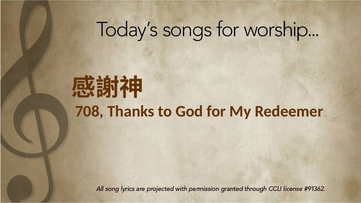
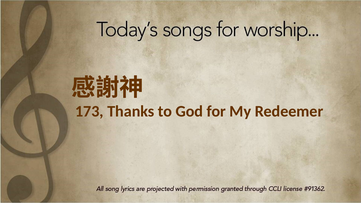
708: 708 -> 173 (89, 111)
